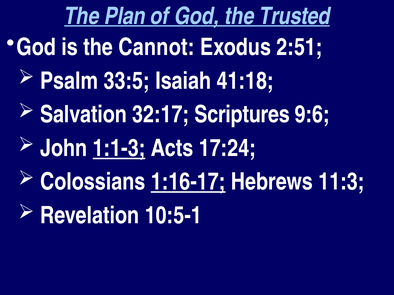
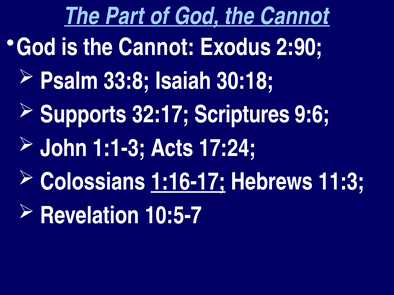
Plan: Plan -> Part (125, 16)
God the Trusted: Trusted -> Cannot (294, 16)
2:51: 2:51 -> 2:90 (300, 47)
33:5: 33:5 -> 33:8 (127, 81)
41:18: 41:18 -> 30:18 (245, 81)
Salvation: Salvation -> Supports (83, 115)
1:1-3 underline: present -> none (119, 148)
10:5-1: 10:5-1 -> 10:5-7 (173, 216)
